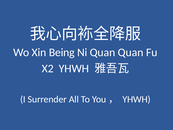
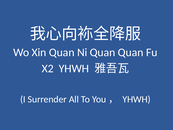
Xin Being: Being -> Quan (62, 52)
